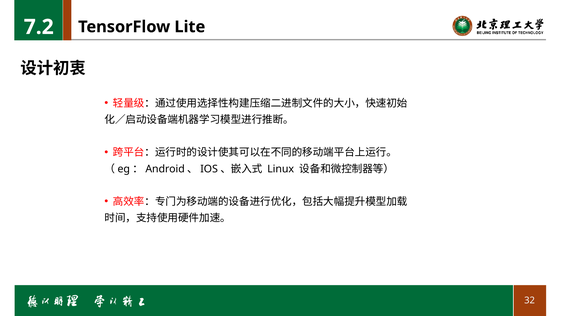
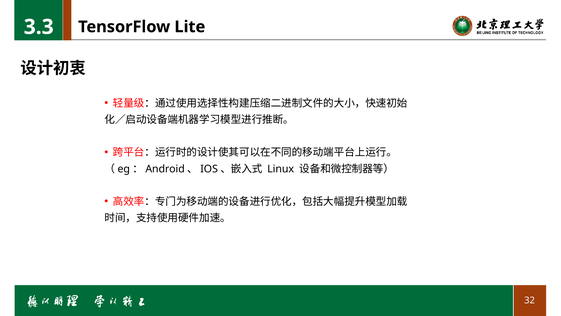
7.2: 7.2 -> 3.3 (39, 27)
